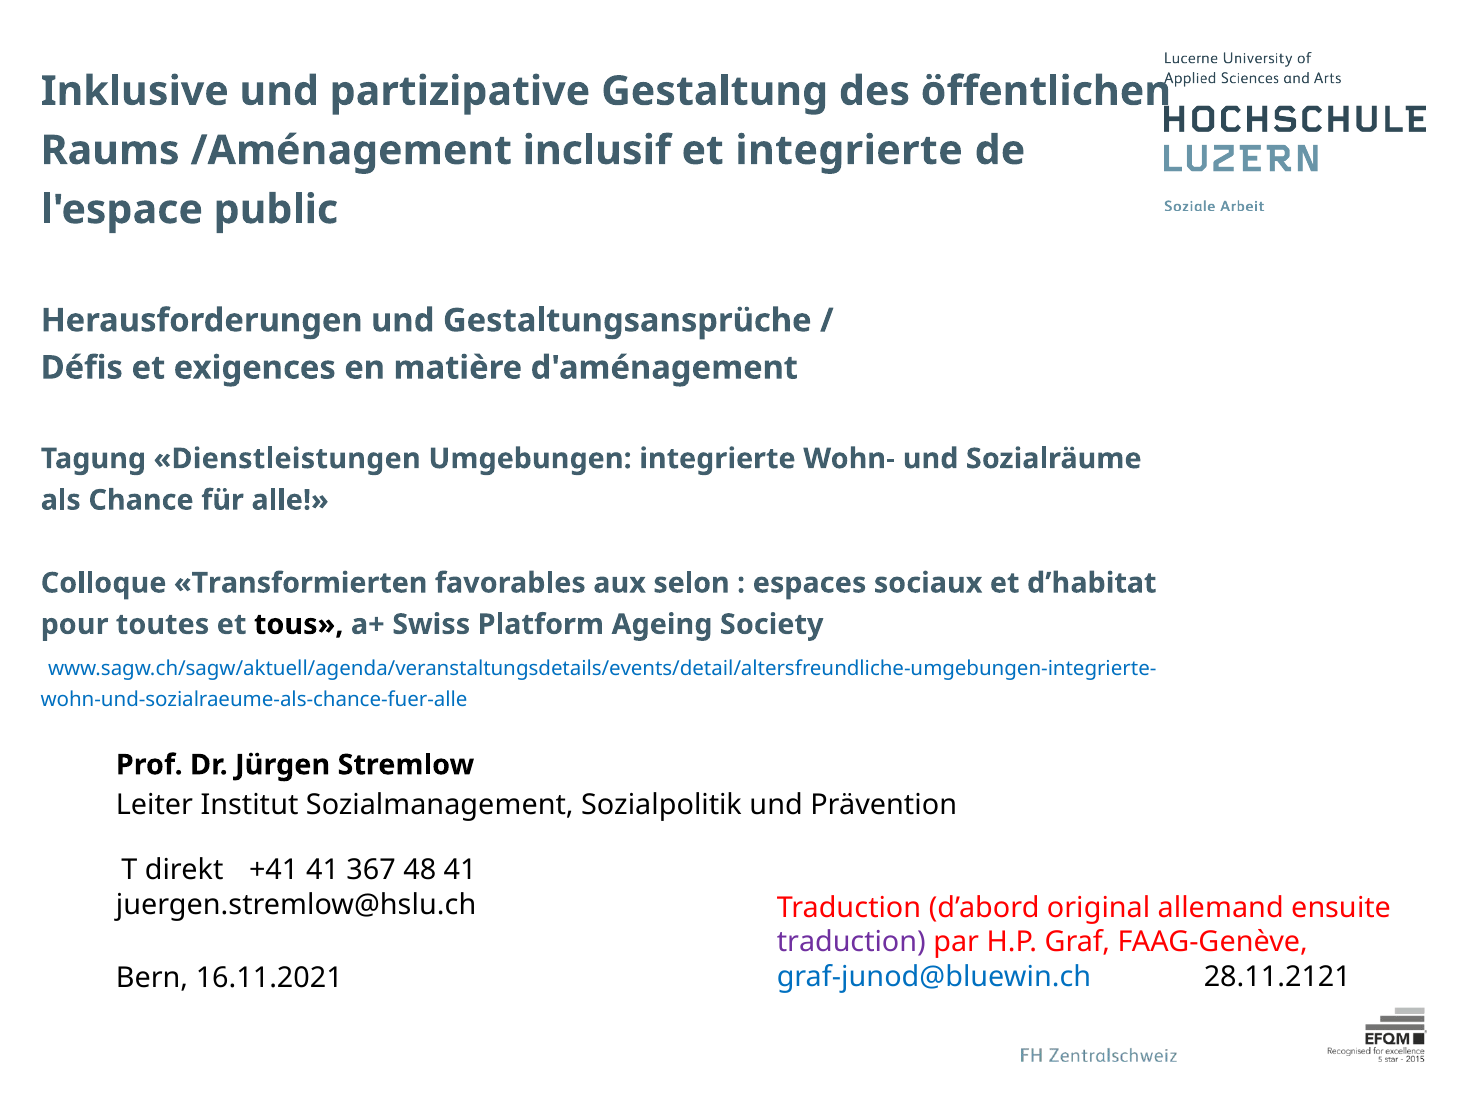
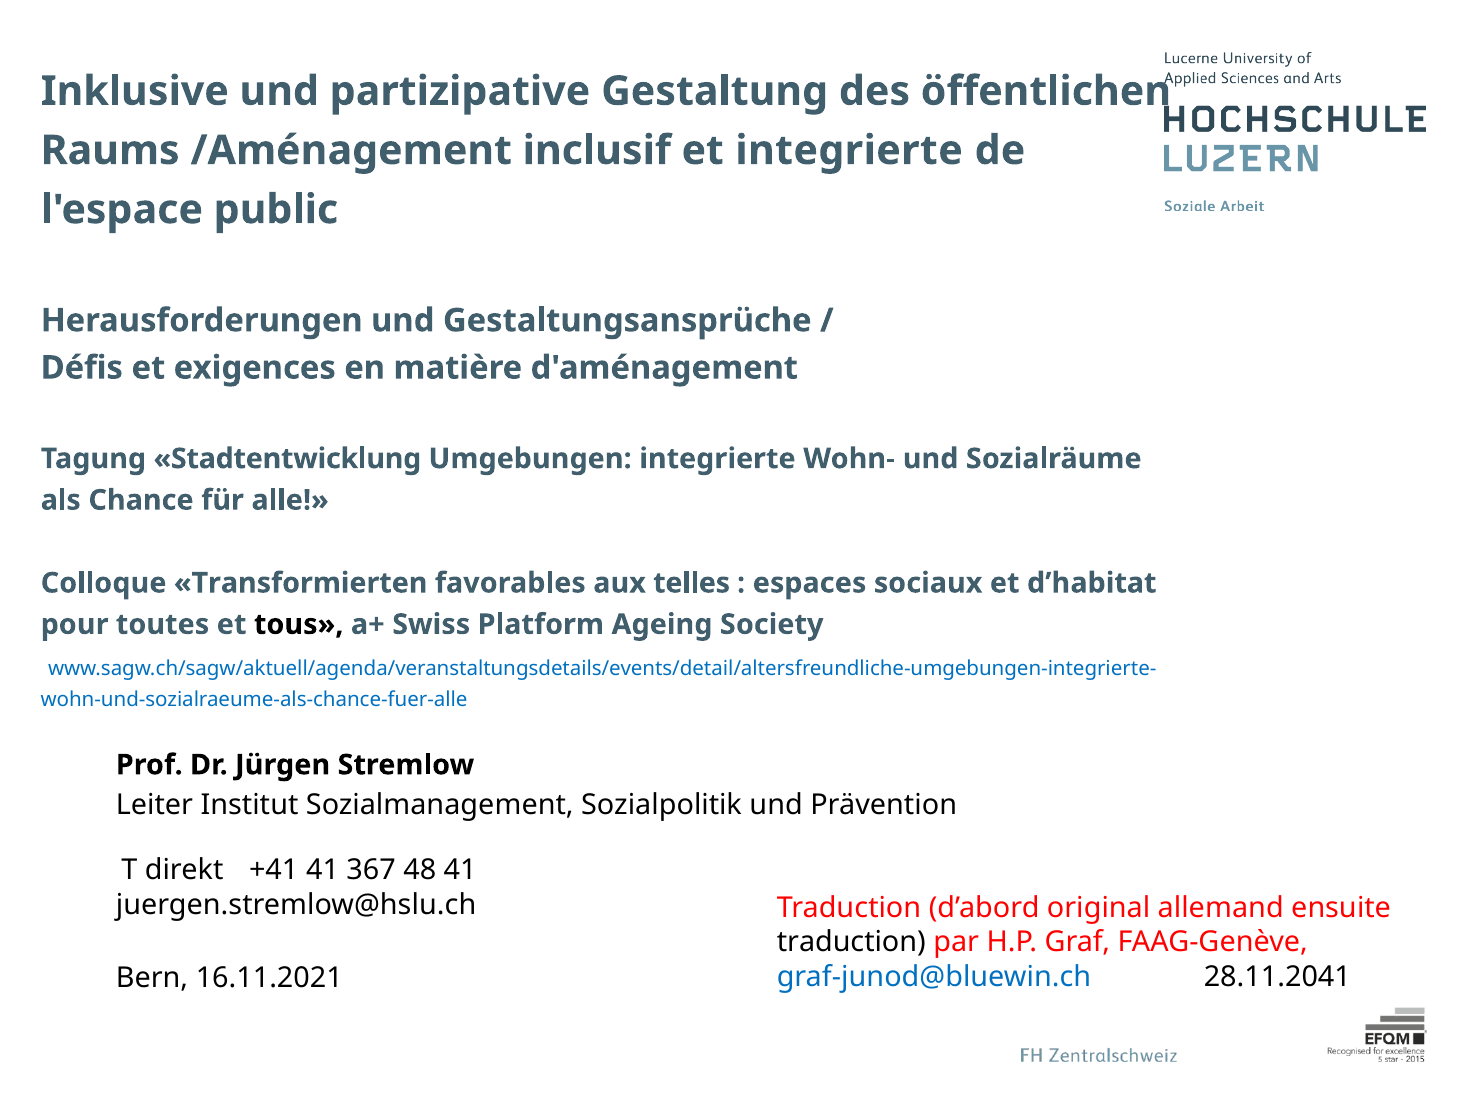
Dienstleistungen: Dienstleistungen -> Stadtentwicklung (287, 458)
selon: selon -> telles (692, 583)
traduction colour: purple -> black (851, 942)
28.11.2121: 28.11.2121 -> 28.11.2041 (1277, 976)
